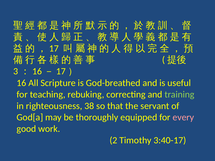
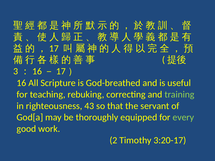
38: 38 -> 43 (89, 106)
every colour: pink -> light green (183, 117)
3:40-17: 3:40-17 -> 3:20-17 (170, 140)
